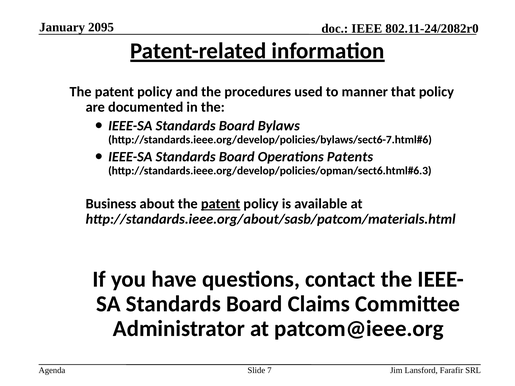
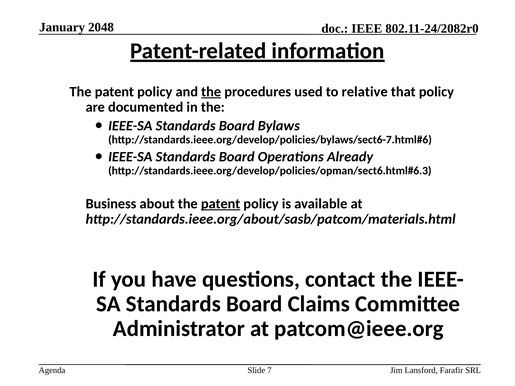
2095: 2095 -> 2048 (101, 27)
the underline: none -> present (211, 92)
manner: manner -> relative (365, 92)
Patents: Patents -> Already (350, 157)
